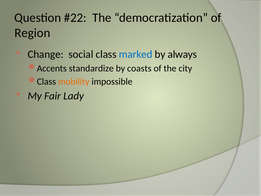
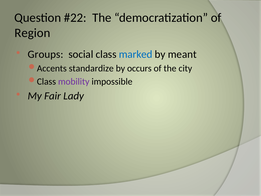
Change: Change -> Groups (46, 54)
always: always -> meant (182, 54)
coasts: coasts -> occurs (139, 68)
mobility colour: orange -> purple (74, 81)
